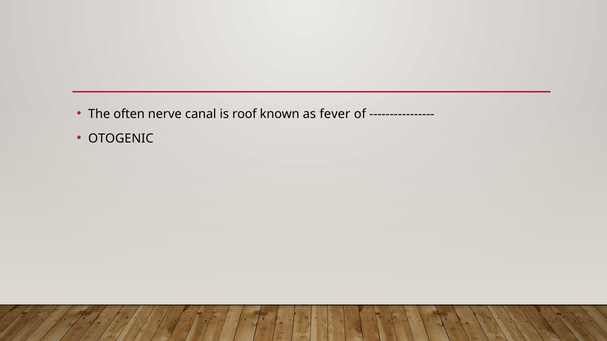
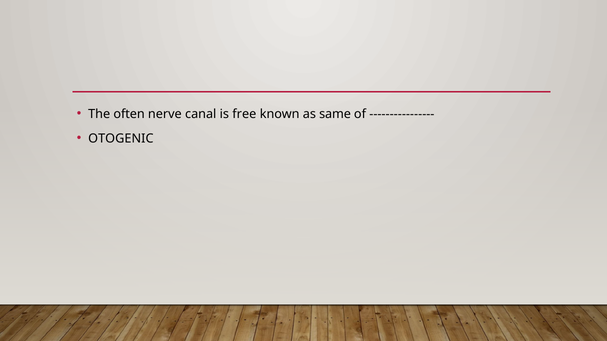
roof: roof -> free (244, 114)
fever: fever -> same (335, 114)
